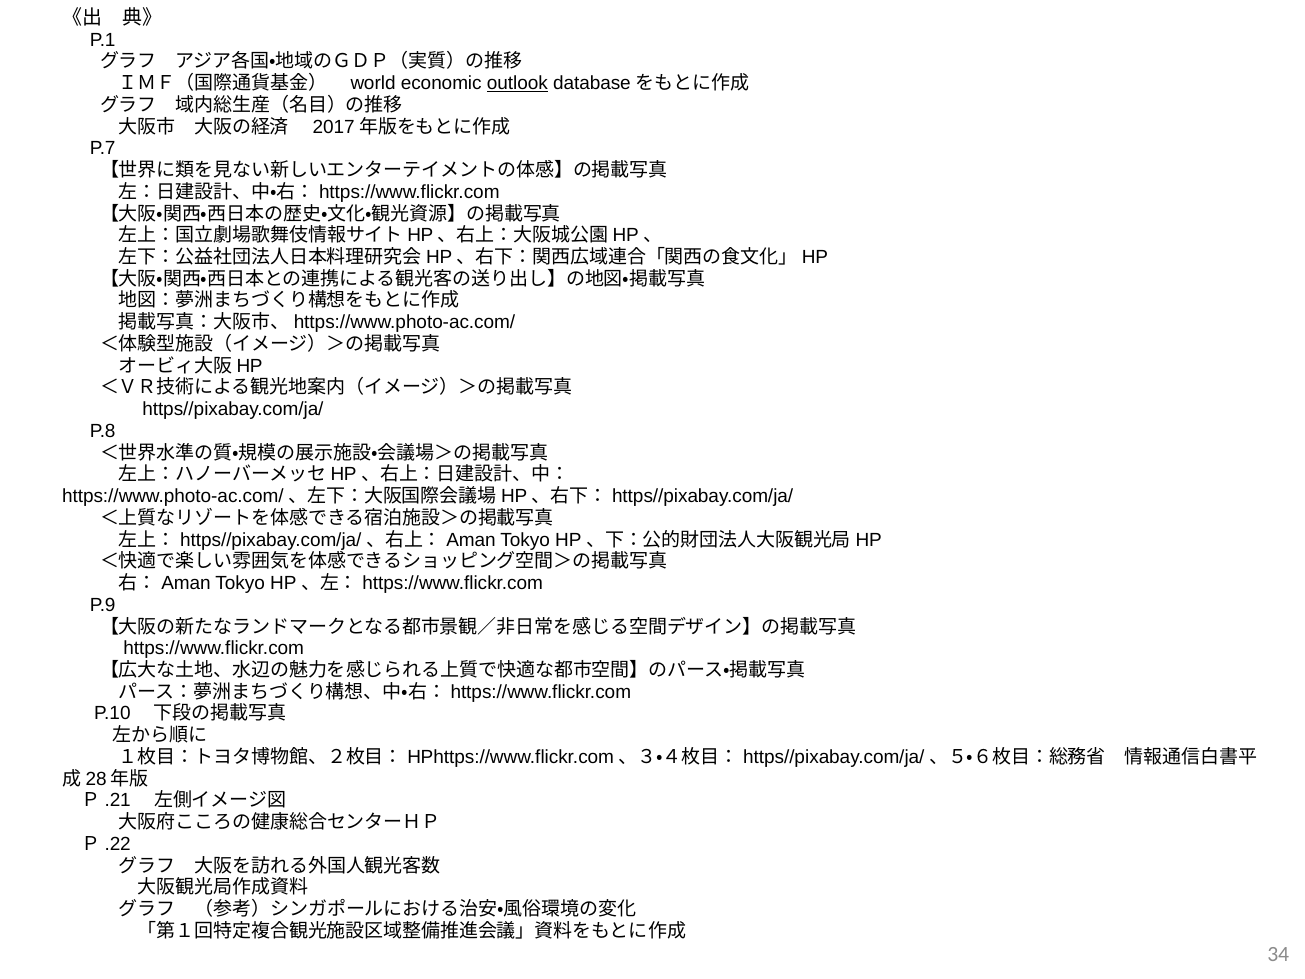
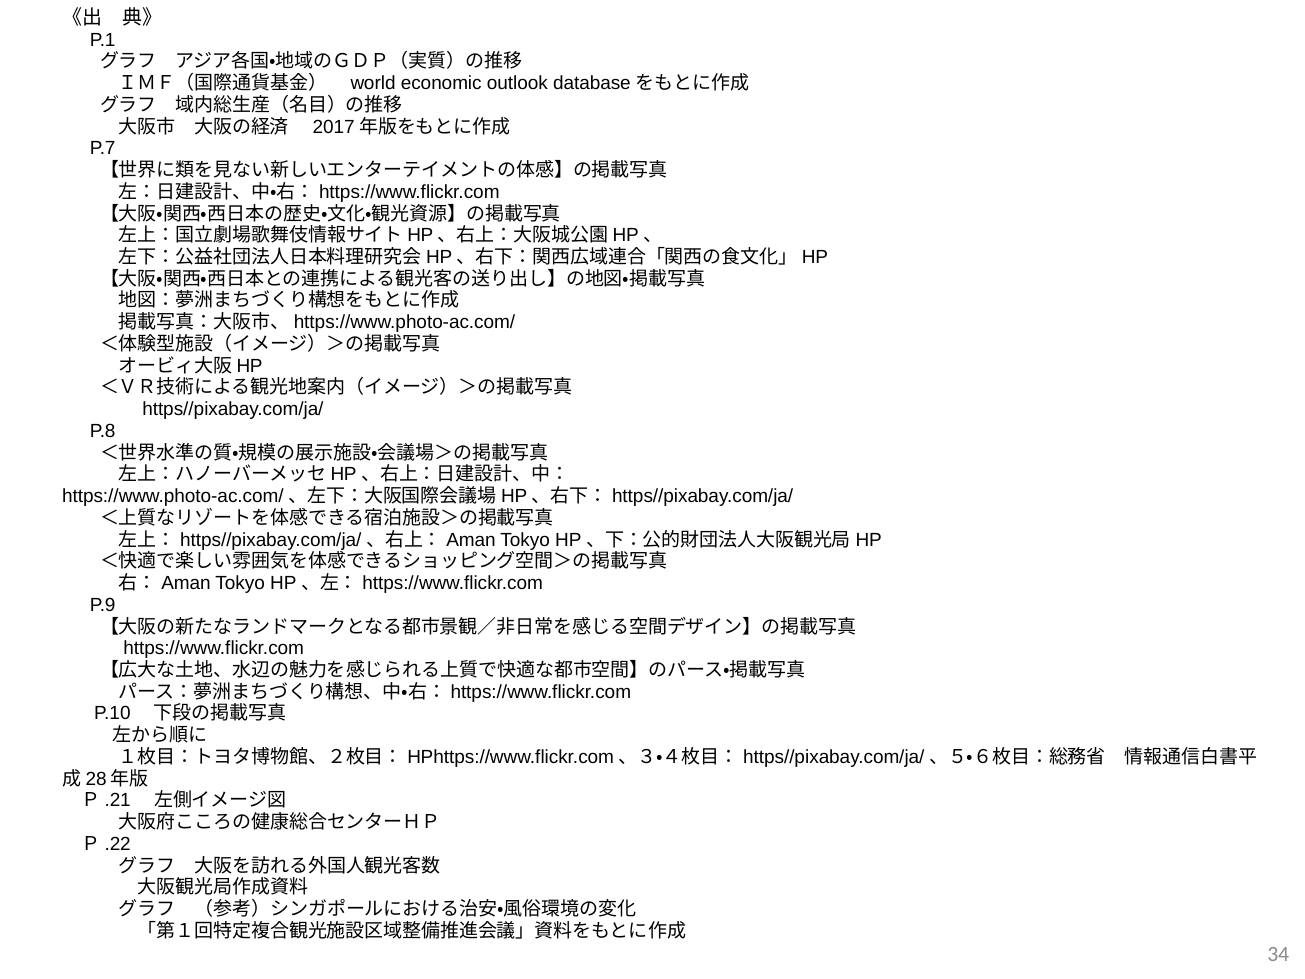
outlook underline: present -> none (517, 83)
